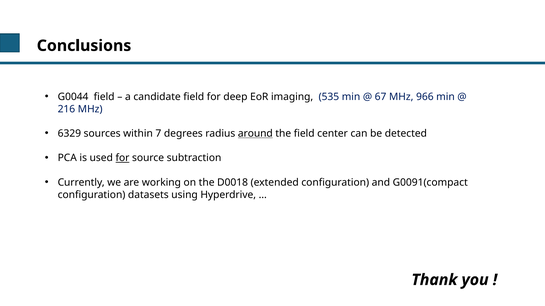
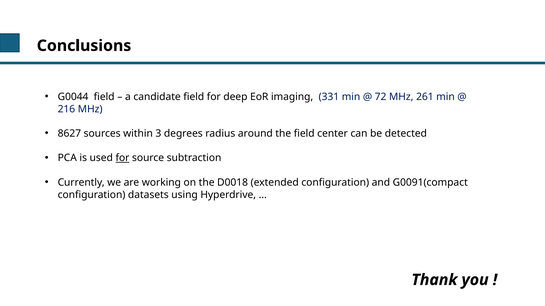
535: 535 -> 331 (329, 97)
67: 67 -> 72 (381, 97)
966: 966 -> 261 (425, 97)
6329: 6329 -> 8627 (69, 134)
7: 7 -> 3 (158, 134)
around underline: present -> none (255, 134)
